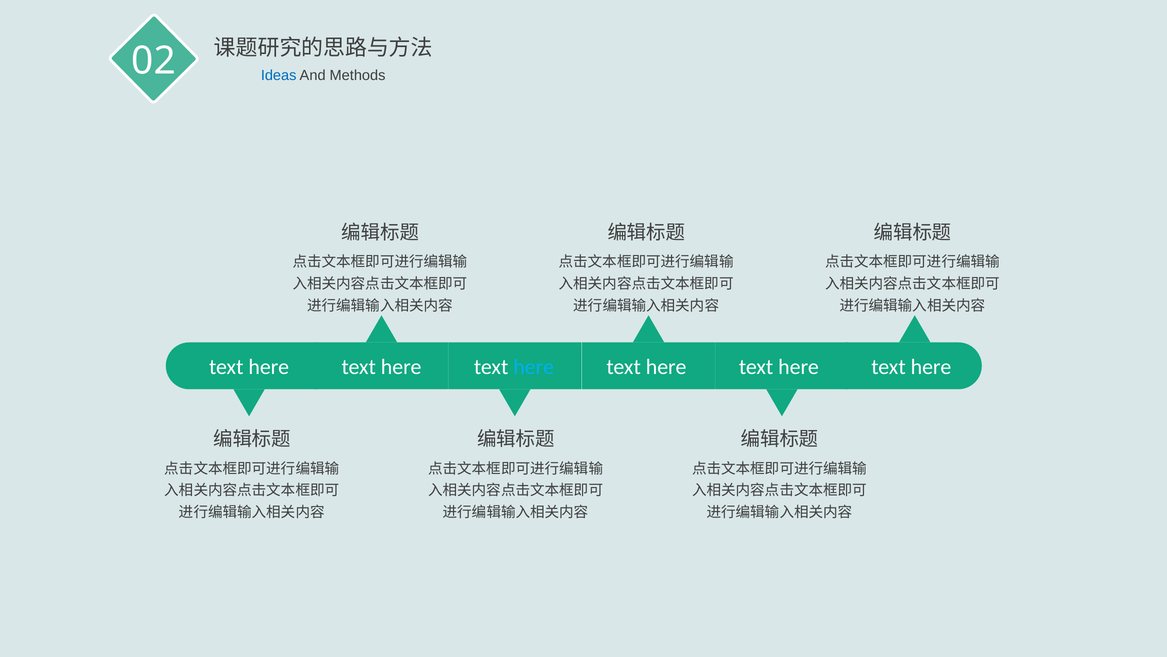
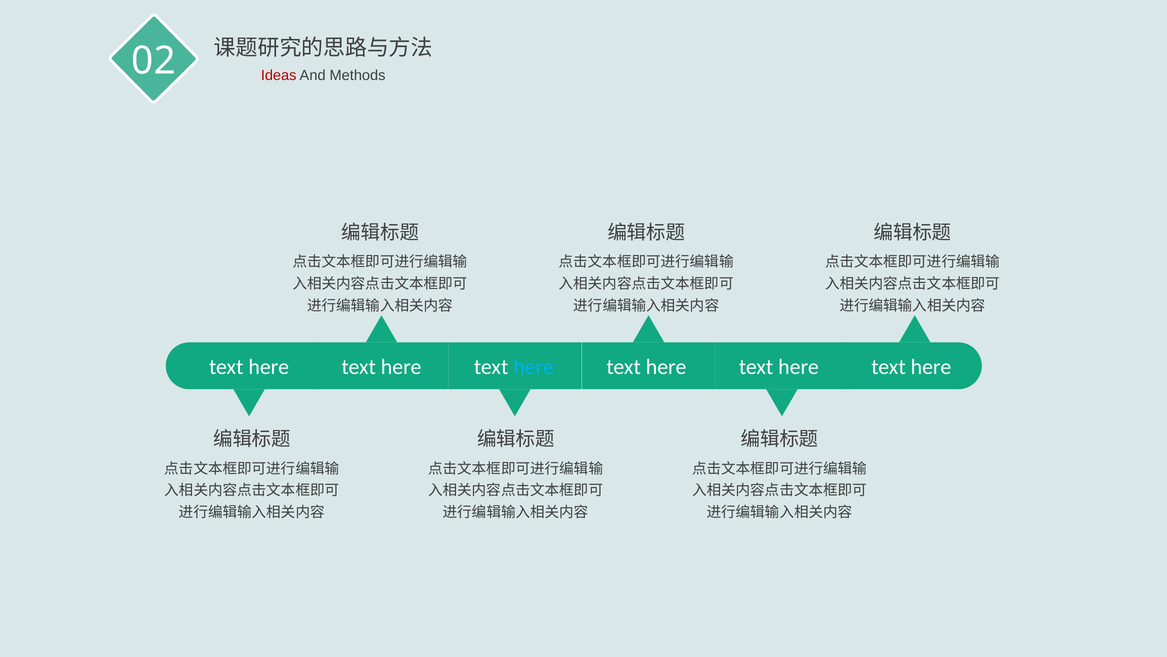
Ideas colour: blue -> red (279, 76)
